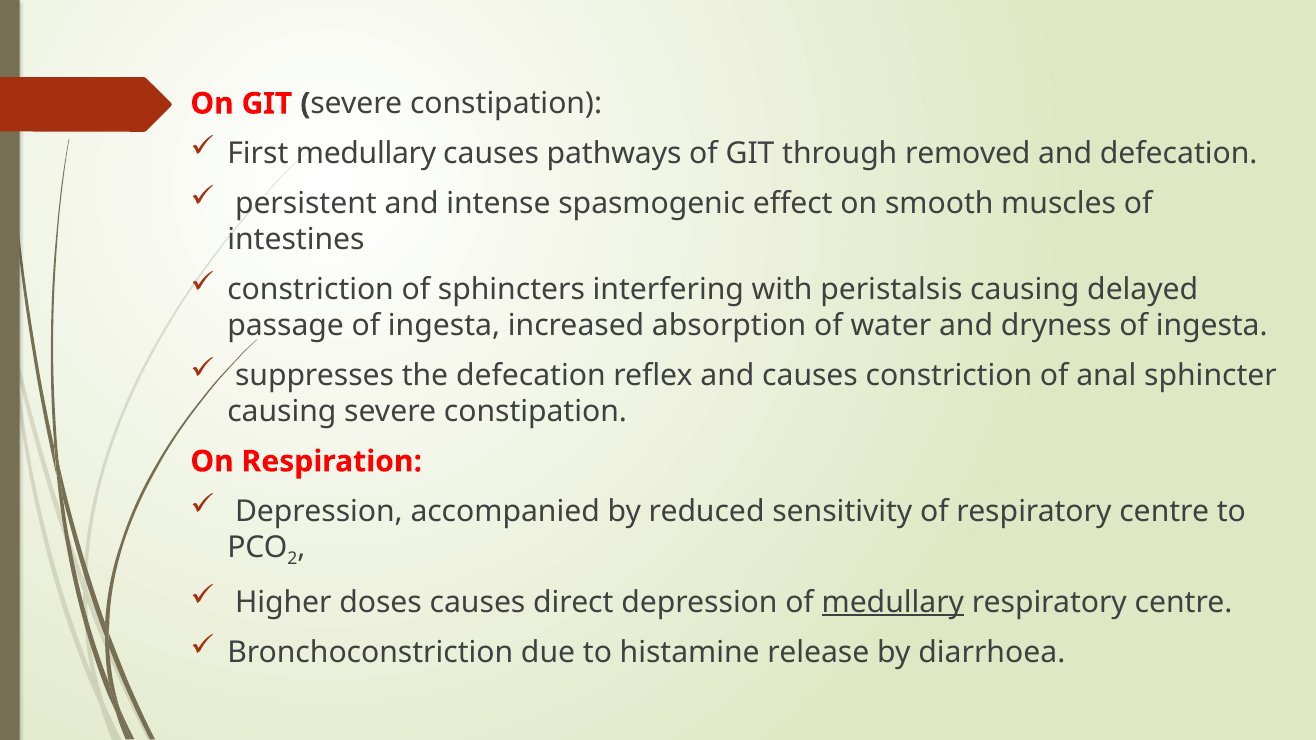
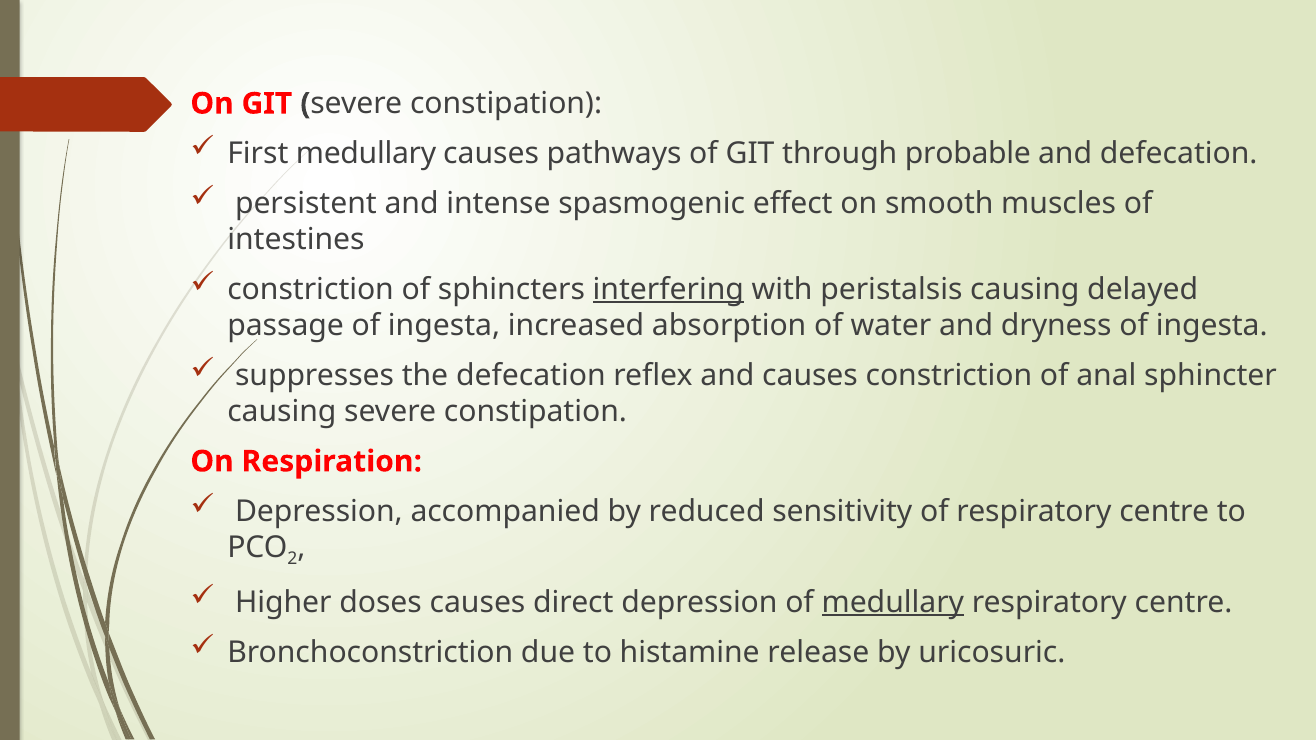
removed: removed -> probable (968, 154)
interfering underline: none -> present (668, 289)
diarrhoea: diarrhoea -> uricosuric (992, 652)
